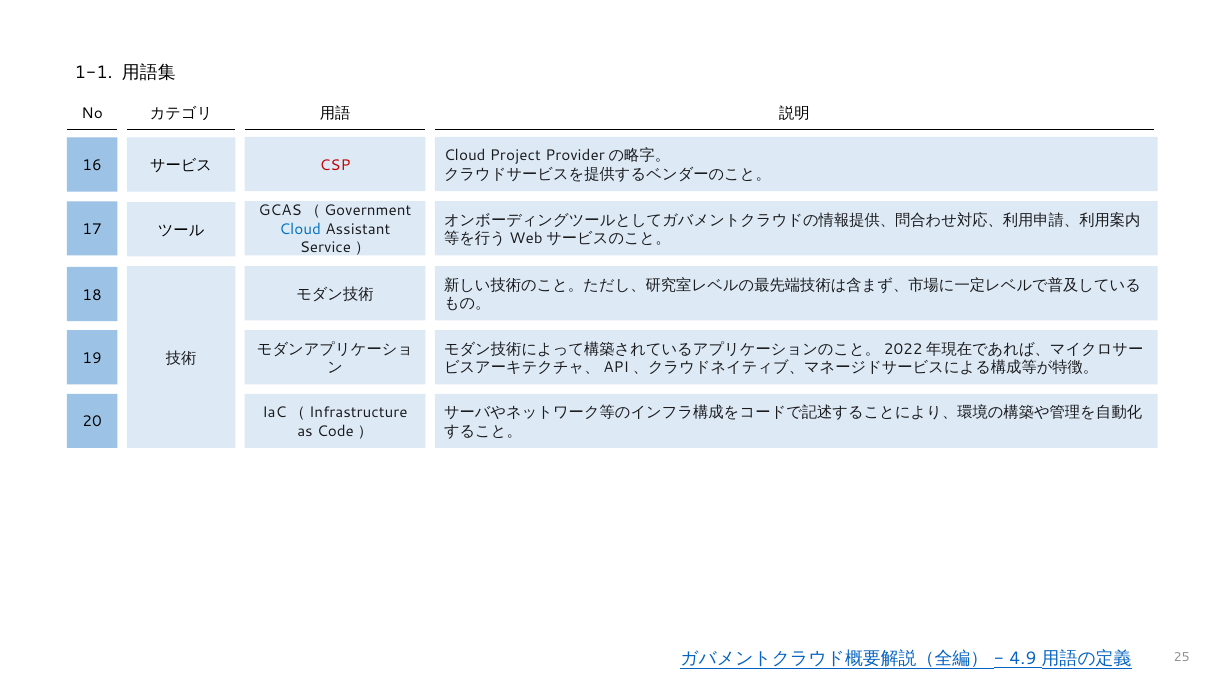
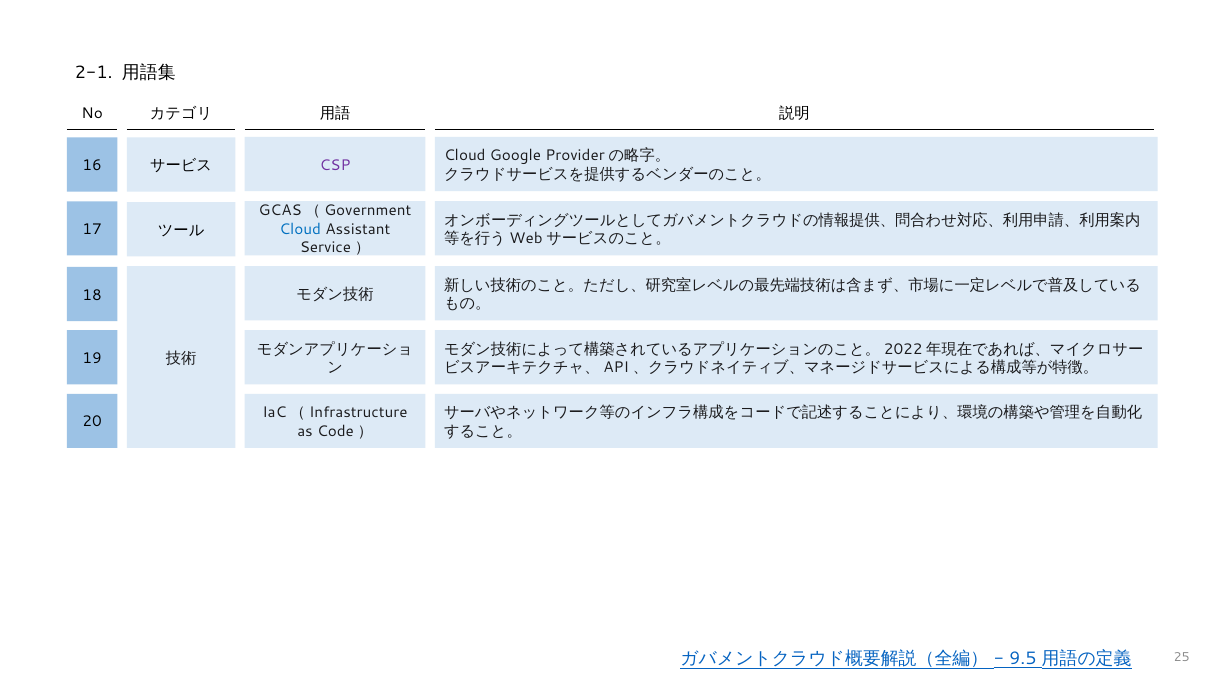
1-1: 1-1 -> 2-1 (94, 72)
Project: Project -> Google (516, 156)
CSP colour: red -> purple (335, 165)
4.9: 4.9 -> 9.5 (1023, 658)
